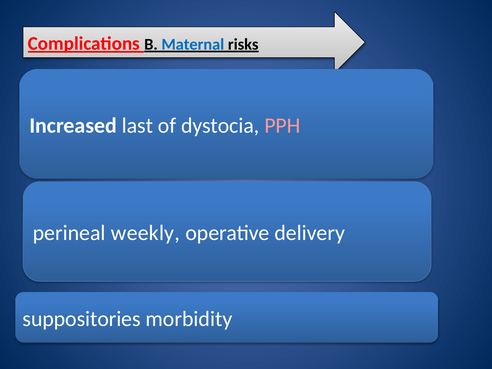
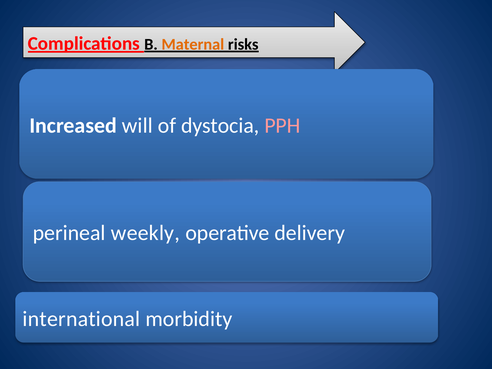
Maternal colour: blue -> orange (193, 45)
last: last -> will (137, 125)
suppositories: suppositories -> international (81, 319)
